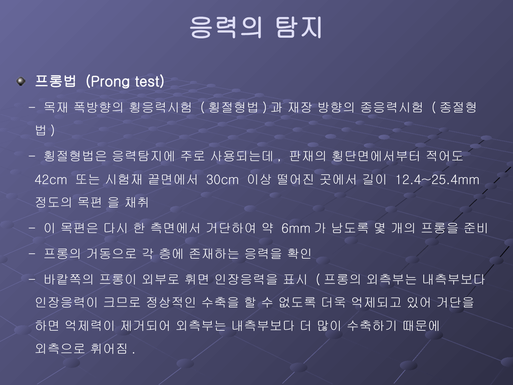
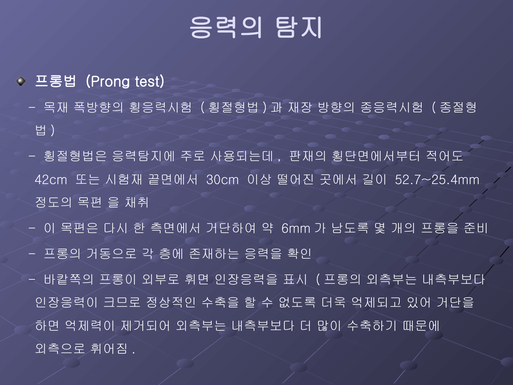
12.4~25.4mm: 12.4~25.4mm -> 52.7~25.4mm (437, 180)
